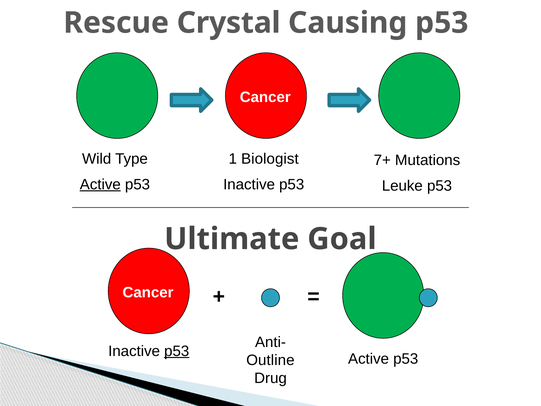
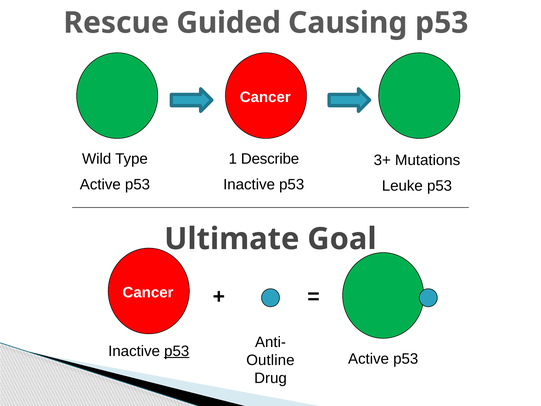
Crystal: Crystal -> Guided (229, 23)
Biologist: Biologist -> Describe (270, 159)
7+: 7+ -> 3+ (382, 160)
Active underline: present -> none (100, 184)
